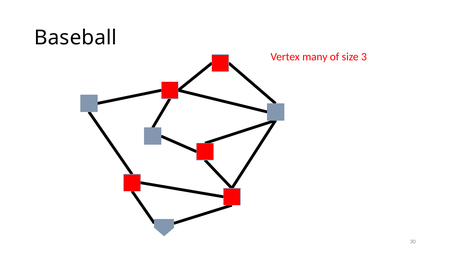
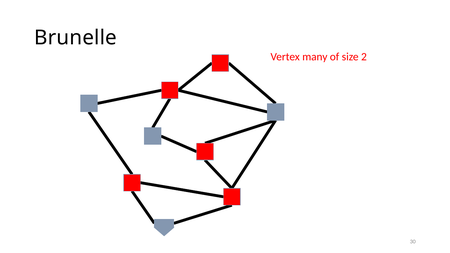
Baseball: Baseball -> Brunelle (76, 38)
3: 3 -> 2 (364, 57)
